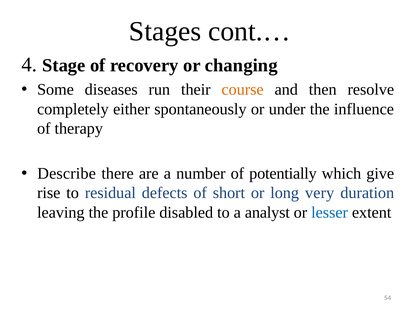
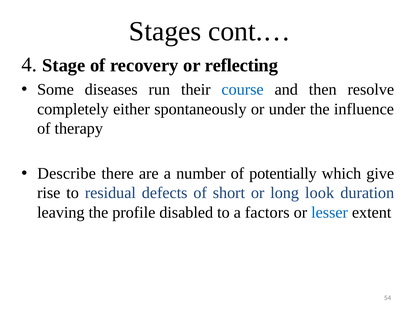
changing: changing -> reflecting (241, 65)
course colour: orange -> blue (243, 90)
very: very -> look (320, 193)
analyst: analyst -> factors (267, 212)
